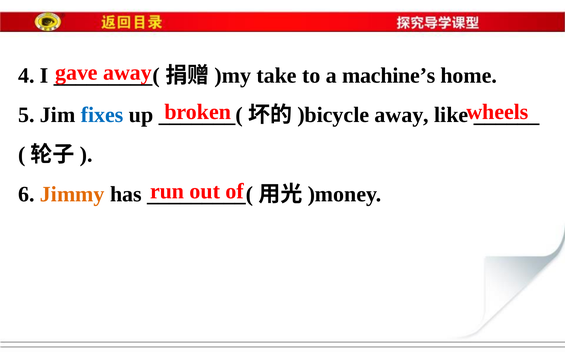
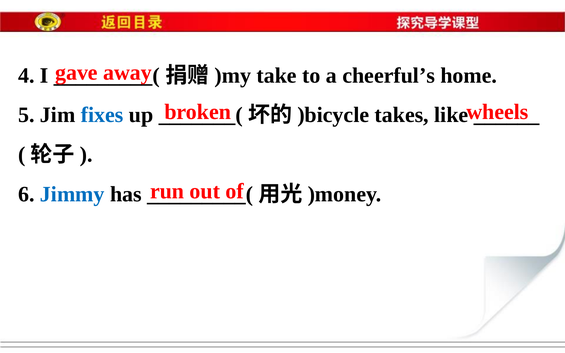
machine’s: machine’s -> cheerful’s (389, 75)
away: away -> takes (402, 115)
Jimmy colour: orange -> blue (72, 194)
